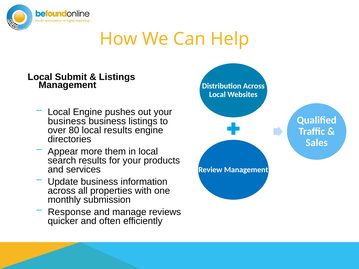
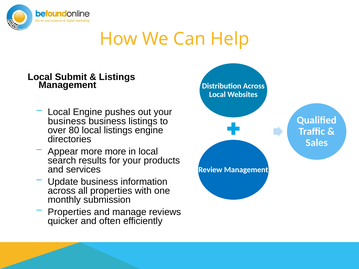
local results: results -> listings (118, 130)
more them: them -> more (115, 152)
Response: Response -> Properties (69, 212)
